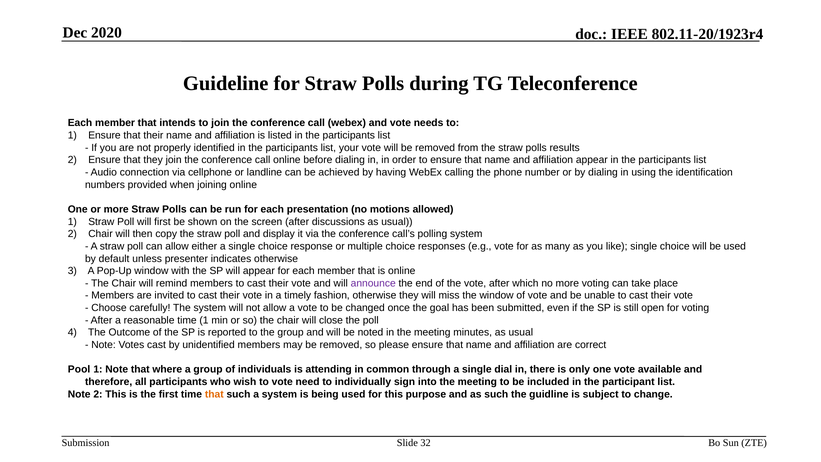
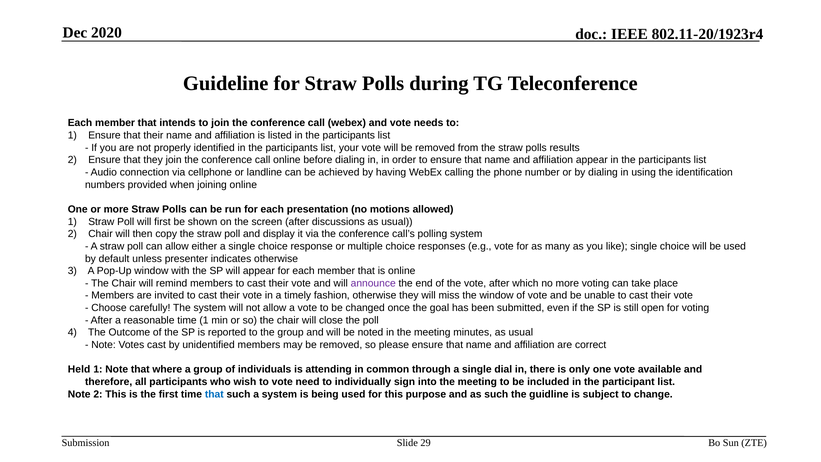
Pool: Pool -> Held (79, 369)
that colour: orange -> blue (214, 394)
32: 32 -> 29 (426, 443)
